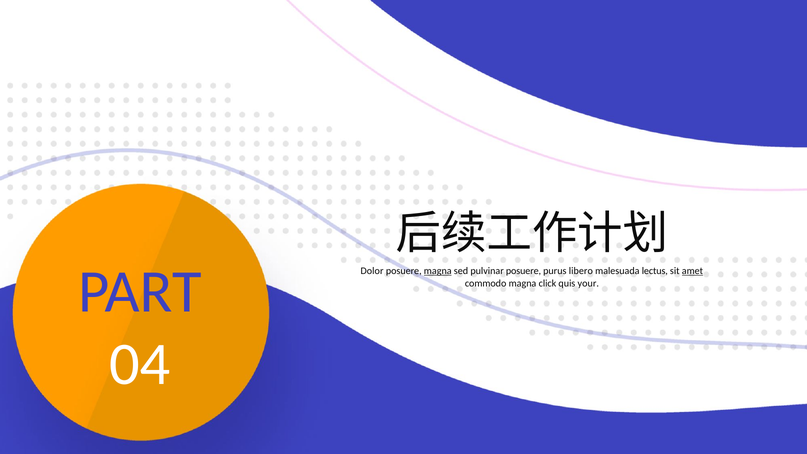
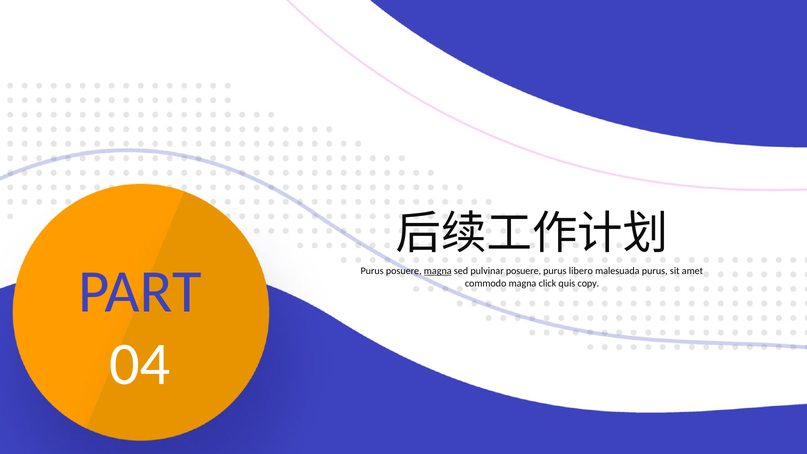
Dolor: Dolor -> Purus (372, 271)
malesuada lectus: lectus -> purus (655, 271)
amet underline: present -> none (692, 271)
your: your -> copy (588, 283)
